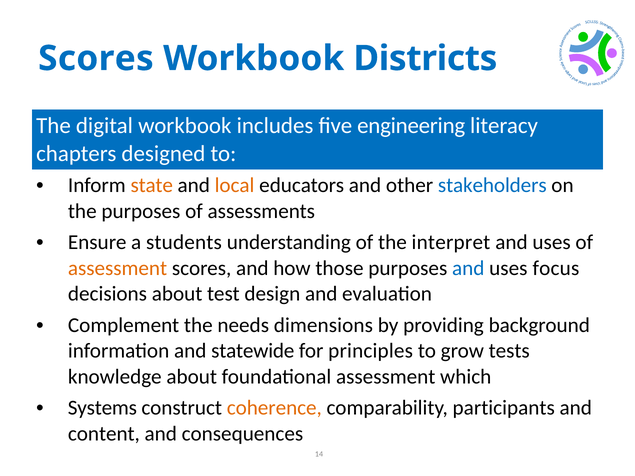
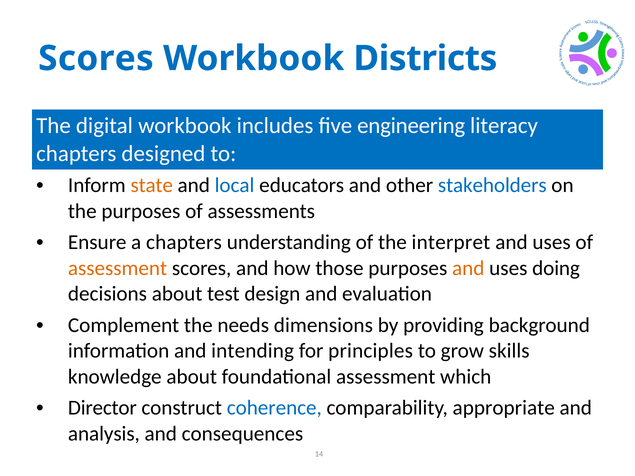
local colour: orange -> blue (235, 186)
a students: students -> chapters (184, 242)
and colour: blue -> orange (468, 268)
focus: focus -> doing (556, 268)
statewide: statewide -> intending (253, 351)
tests: tests -> skills (509, 351)
Systems: Systems -> Director (102, 408)
coherence colour: orange -> blue (274, 408)
participants: participants -> appropriate (504, 408)
content: content -> analysis (104, 434)
